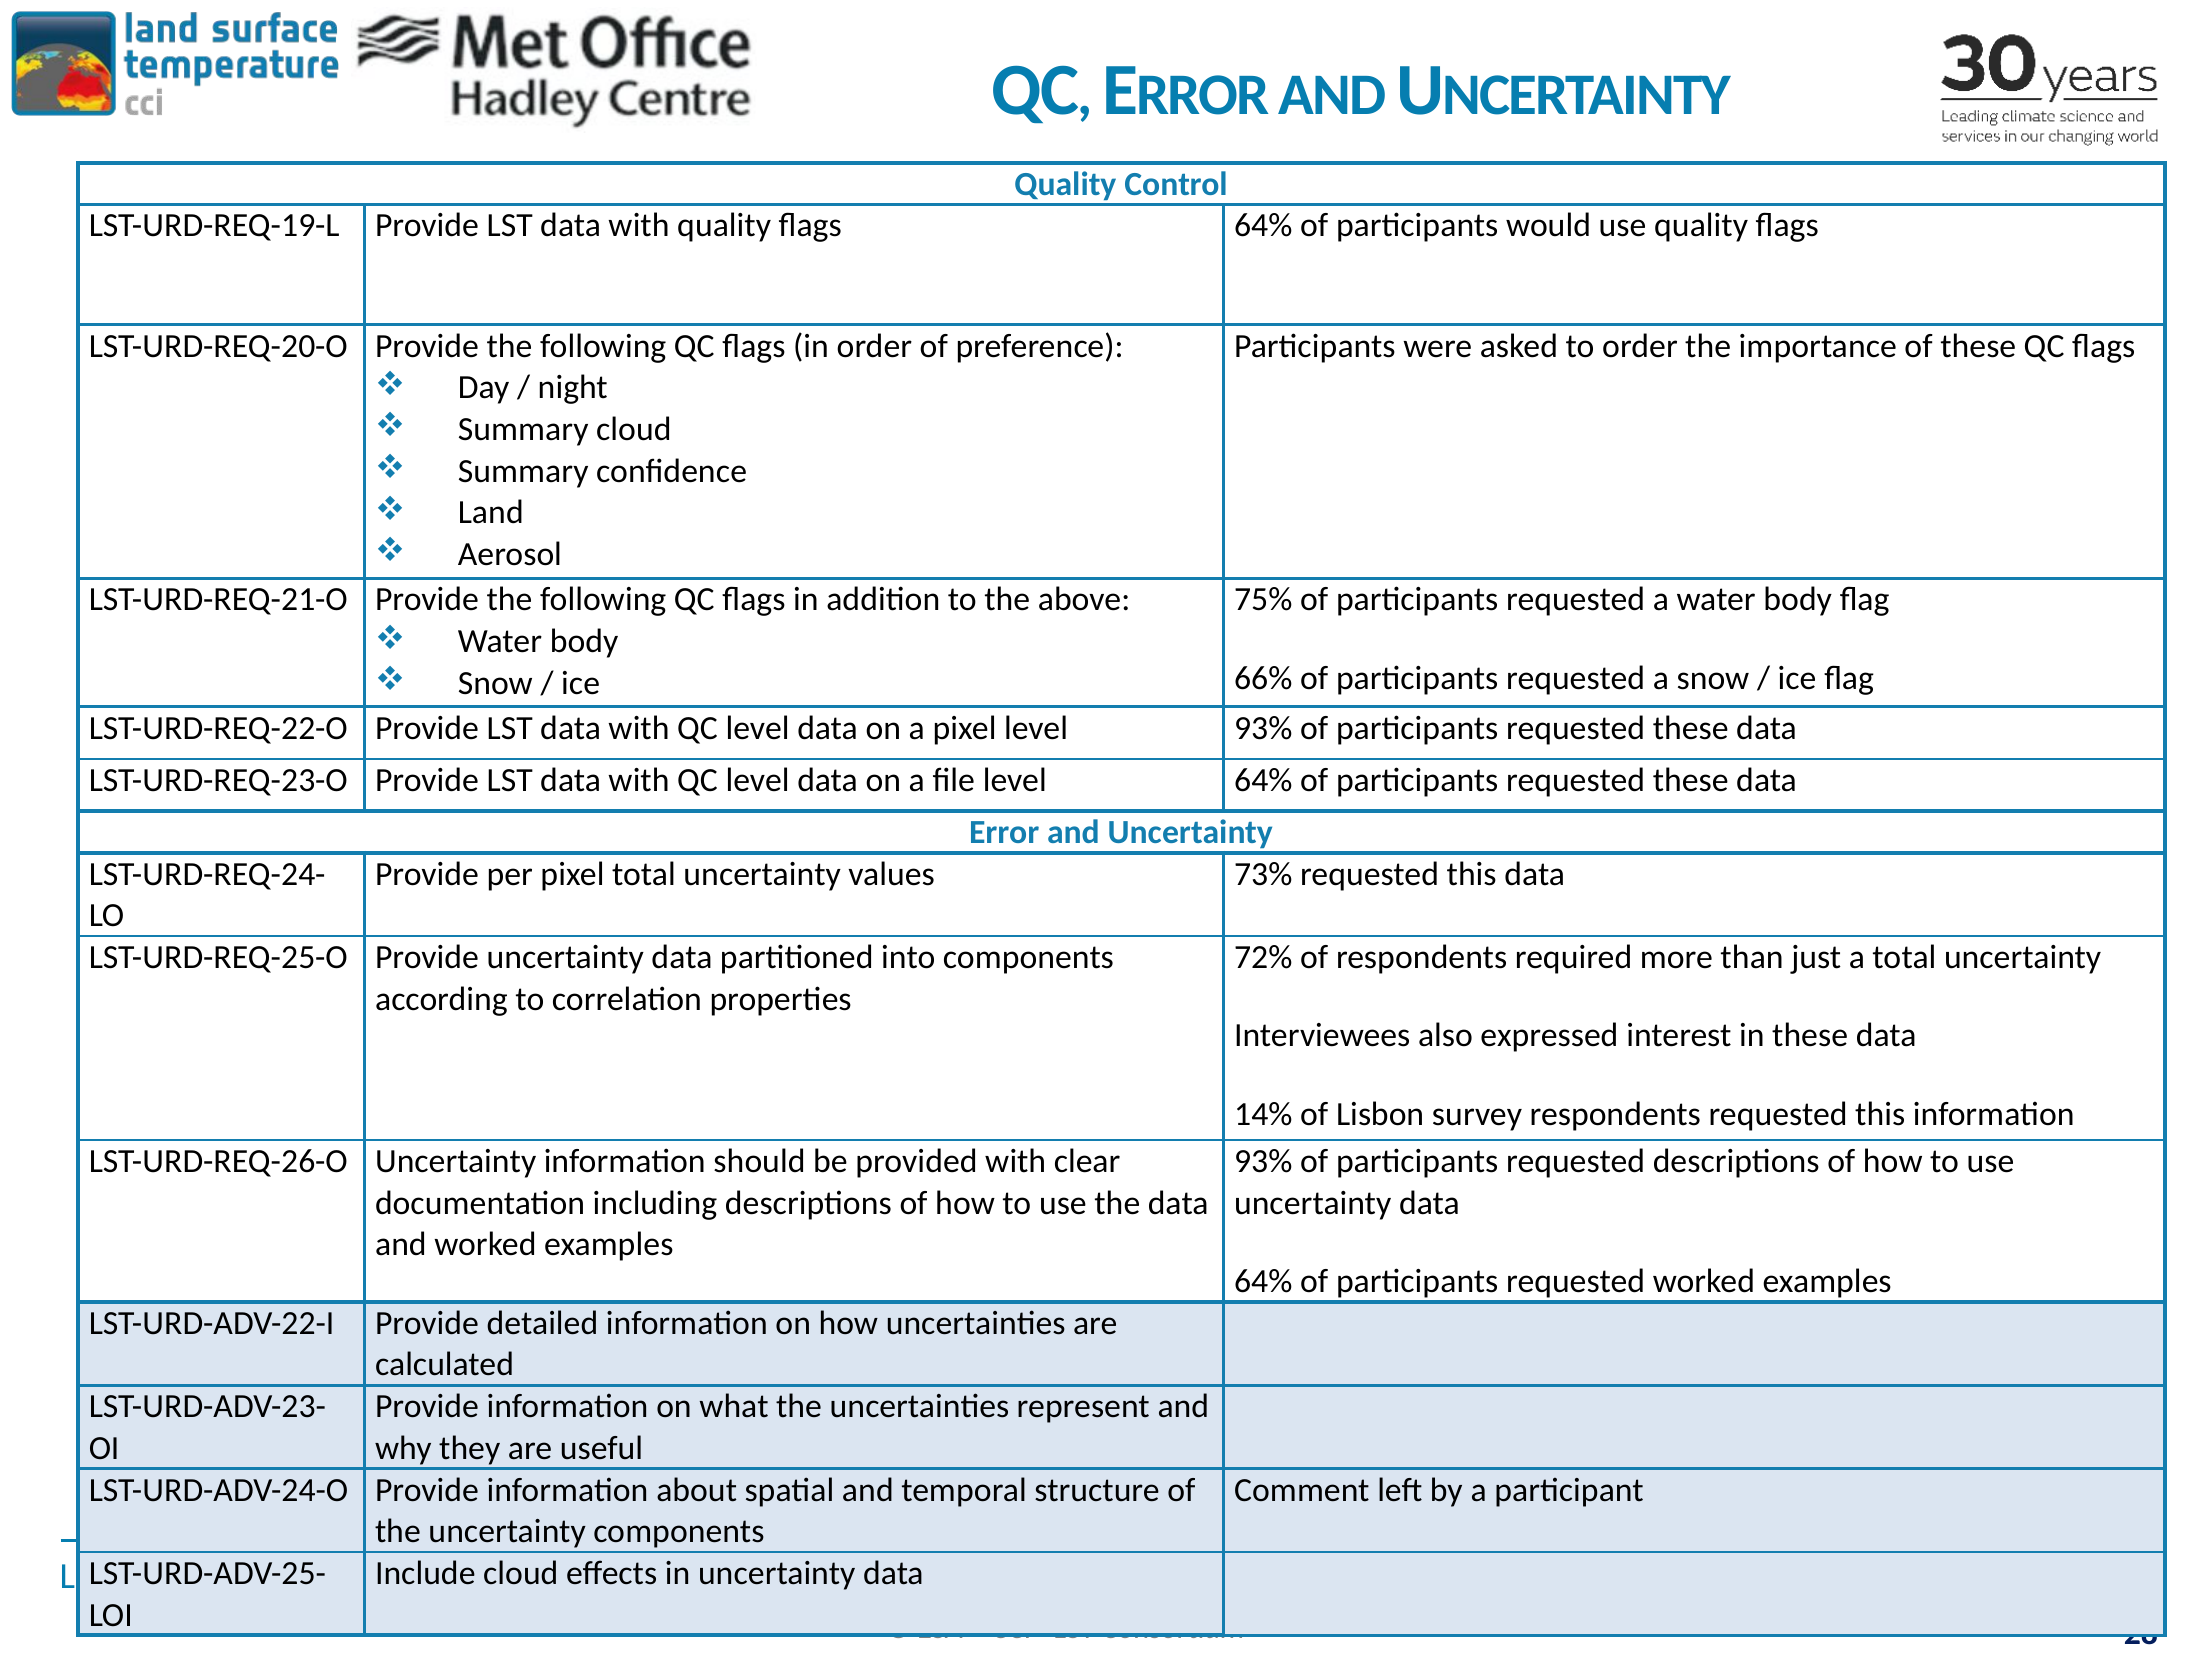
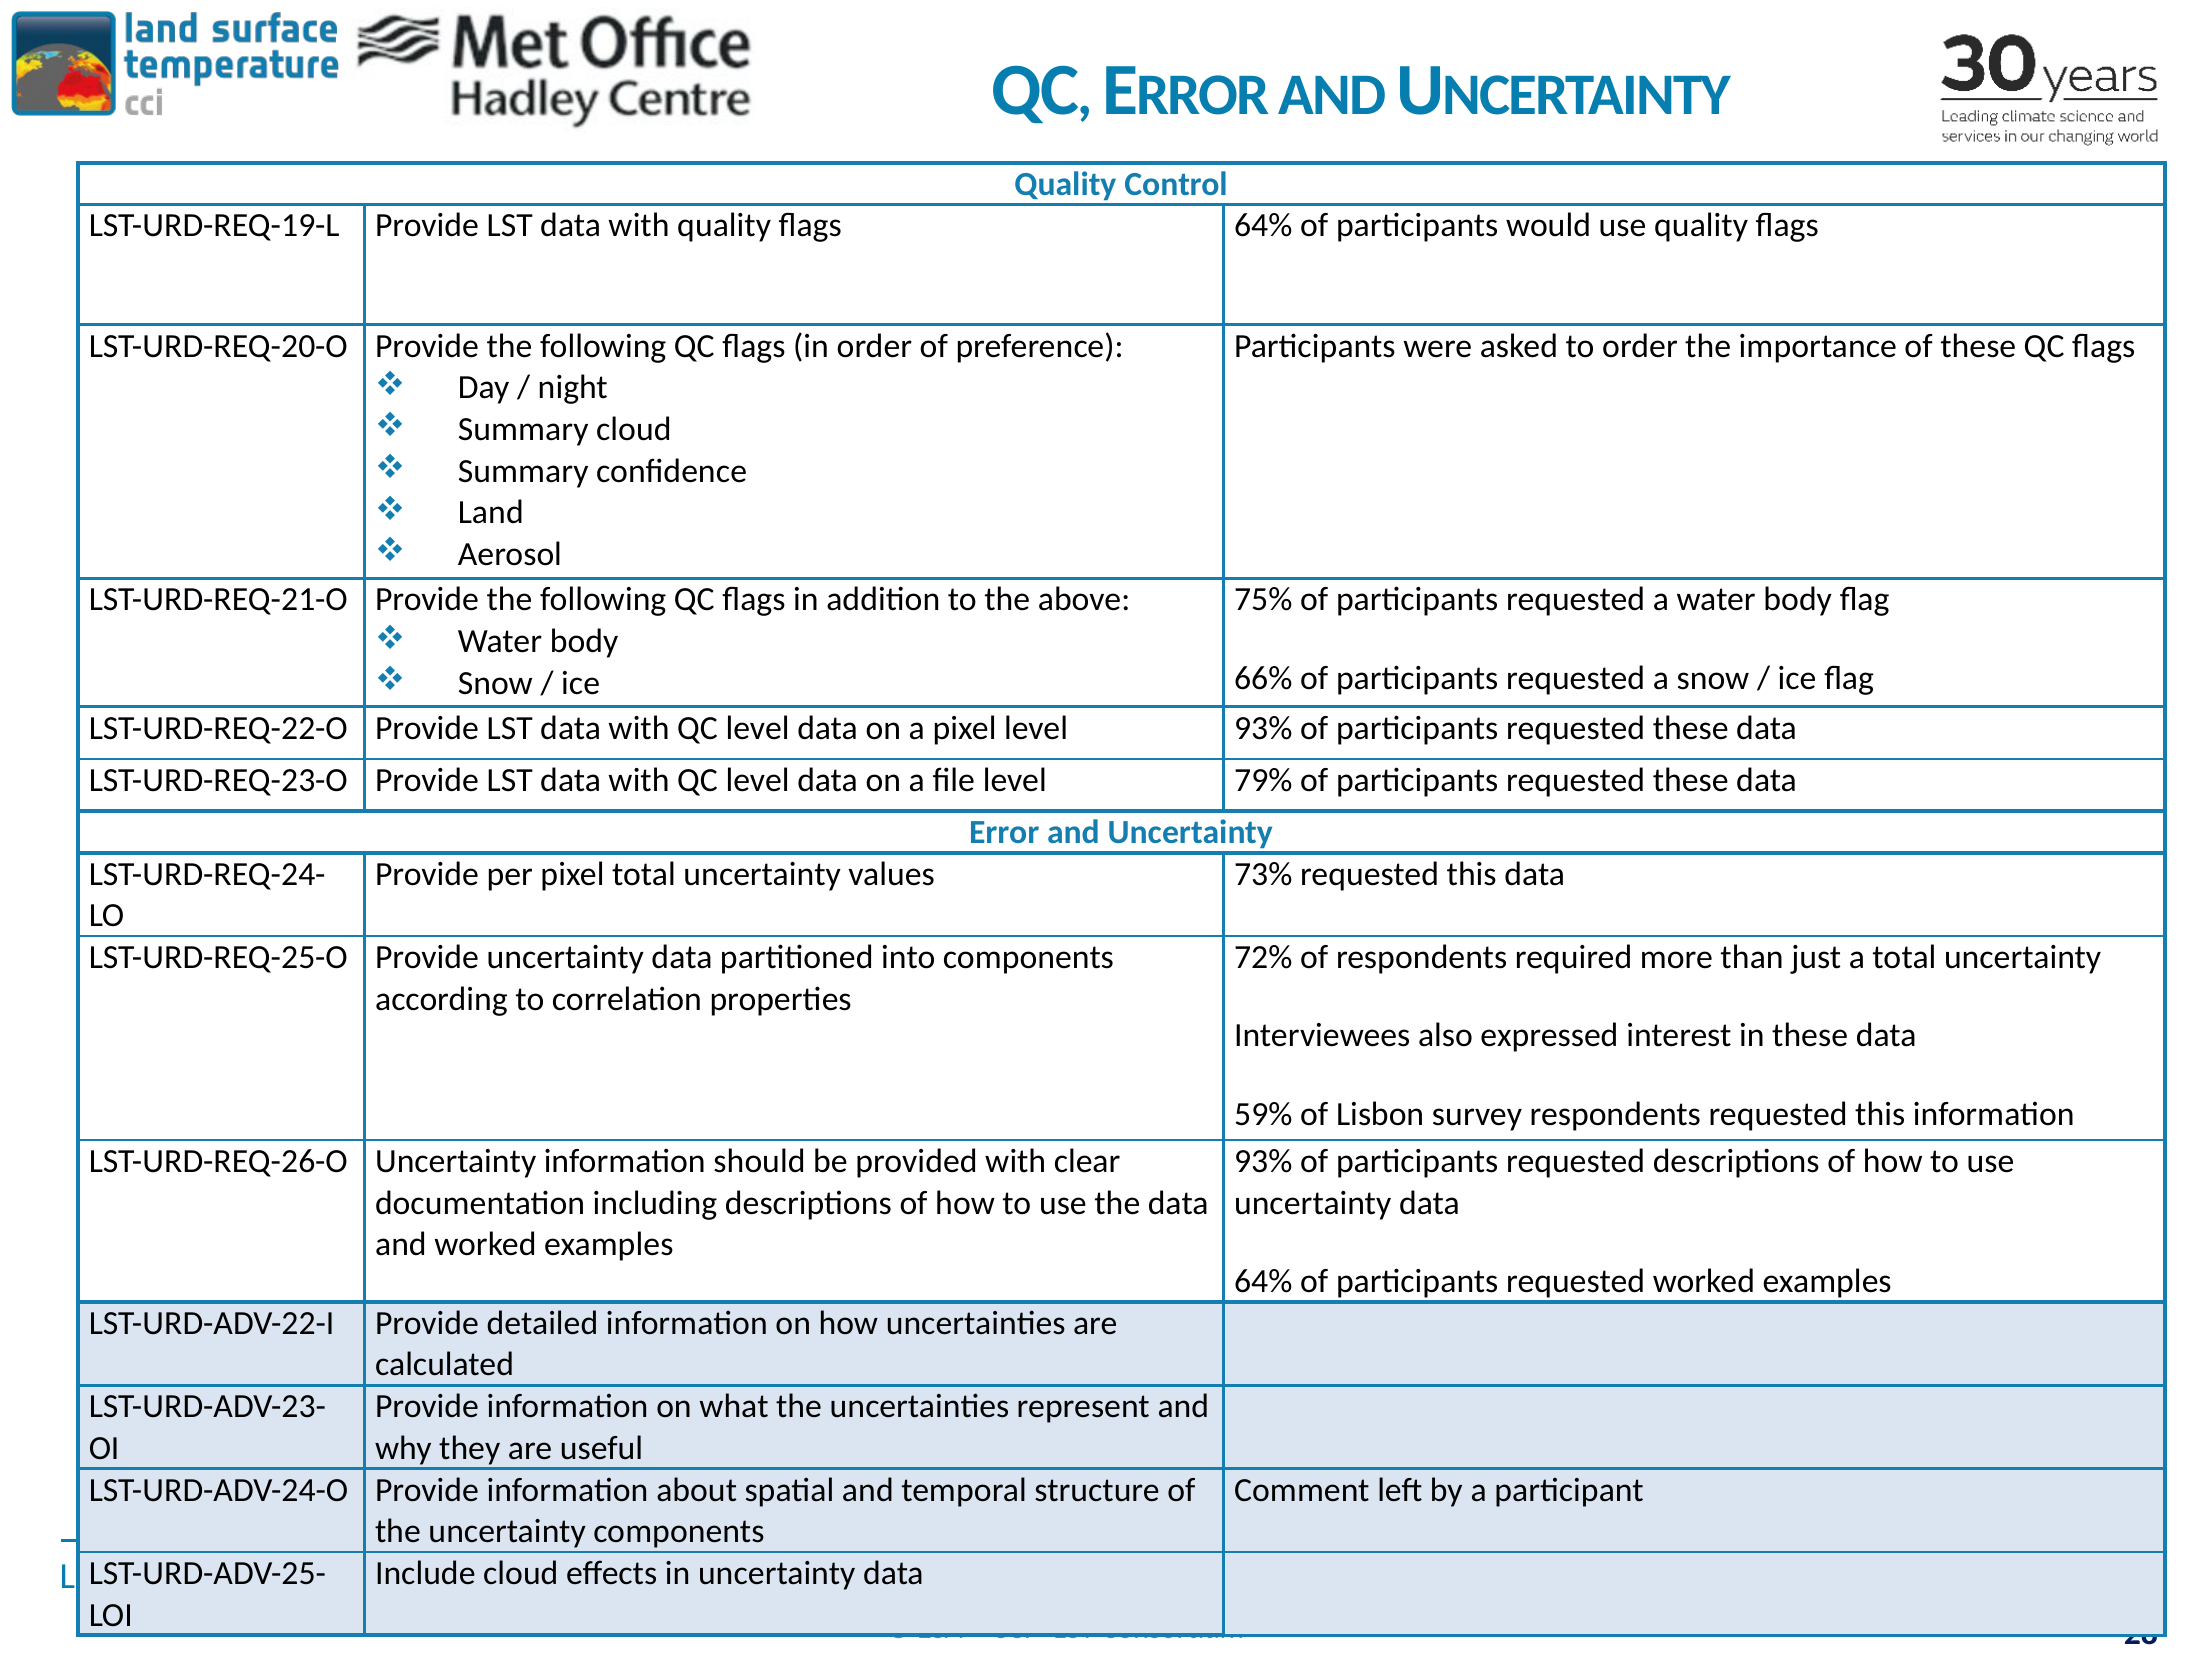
level 64%: 64% -> 79% (1263, 780)
14%: 14% -> 59% (1263, 1114)
